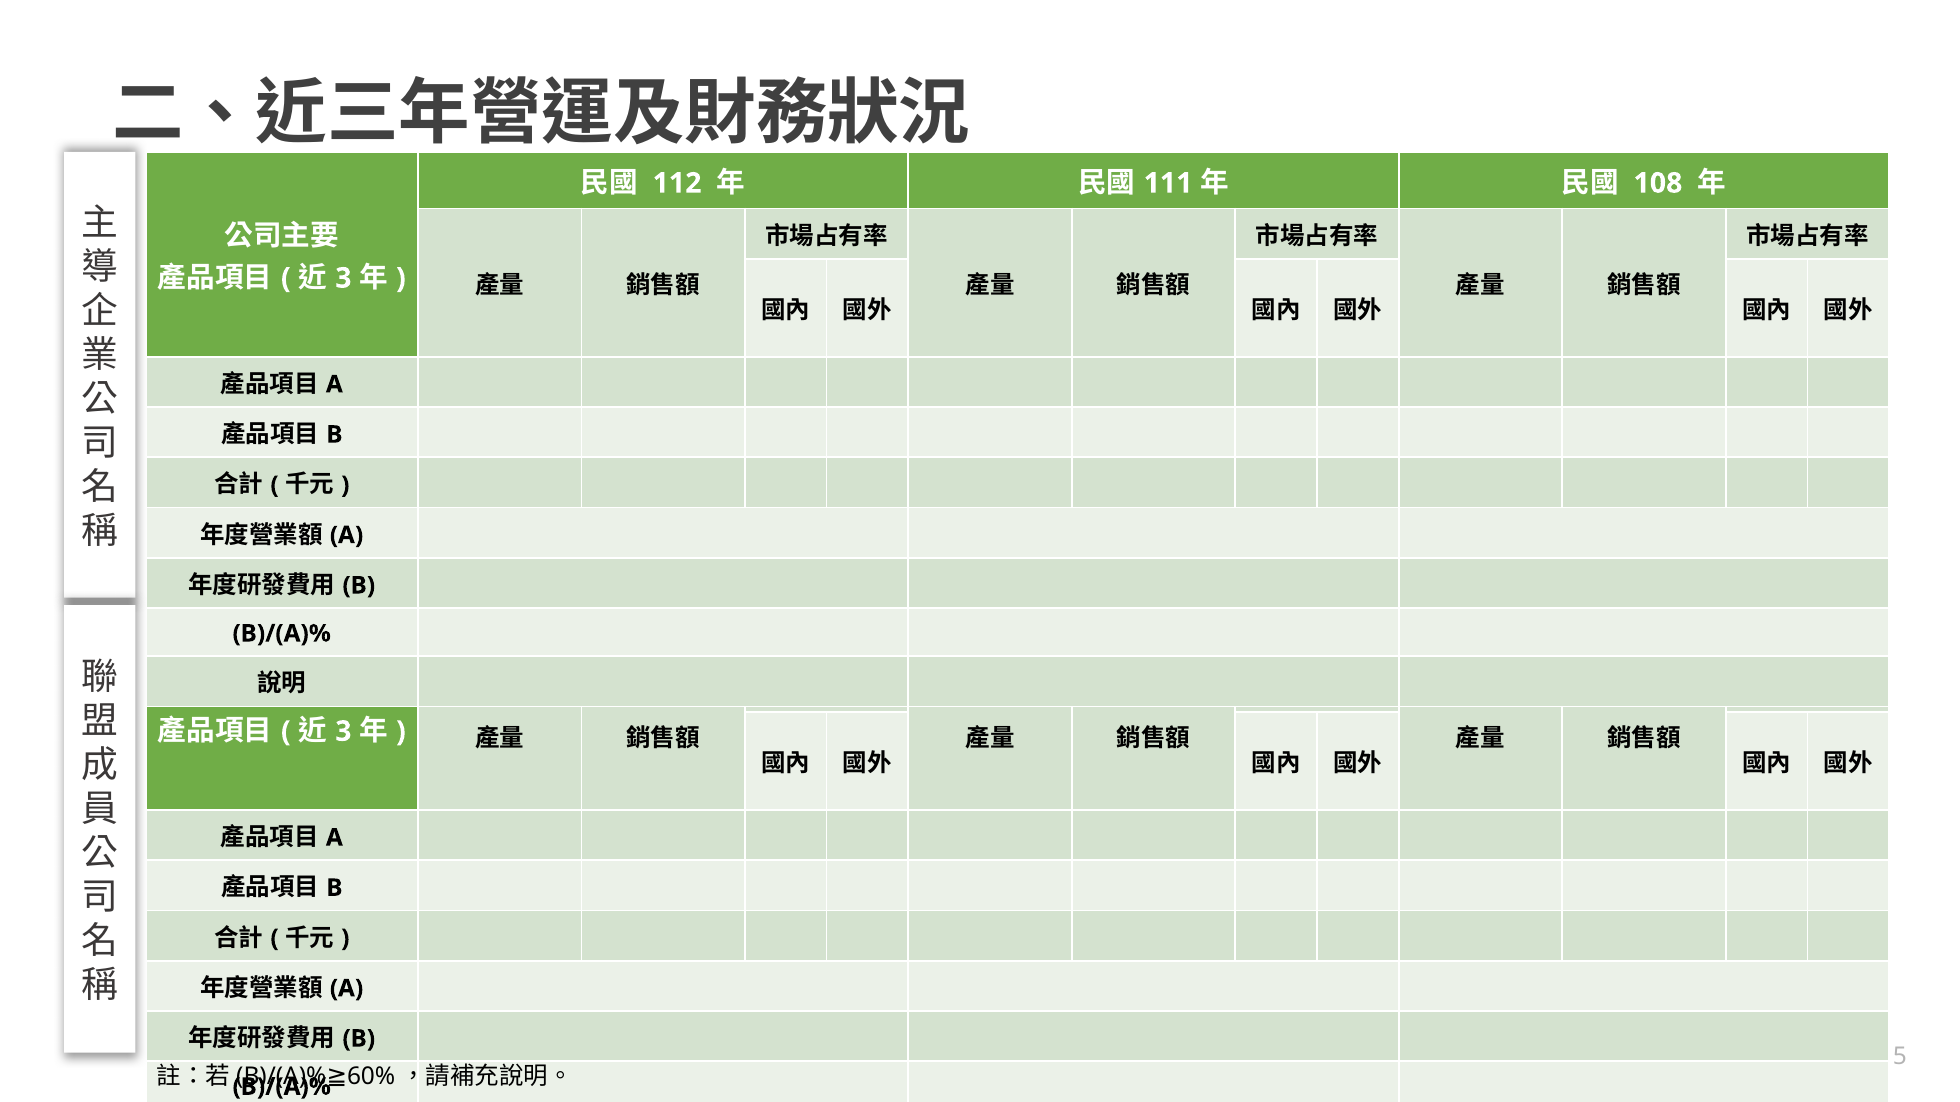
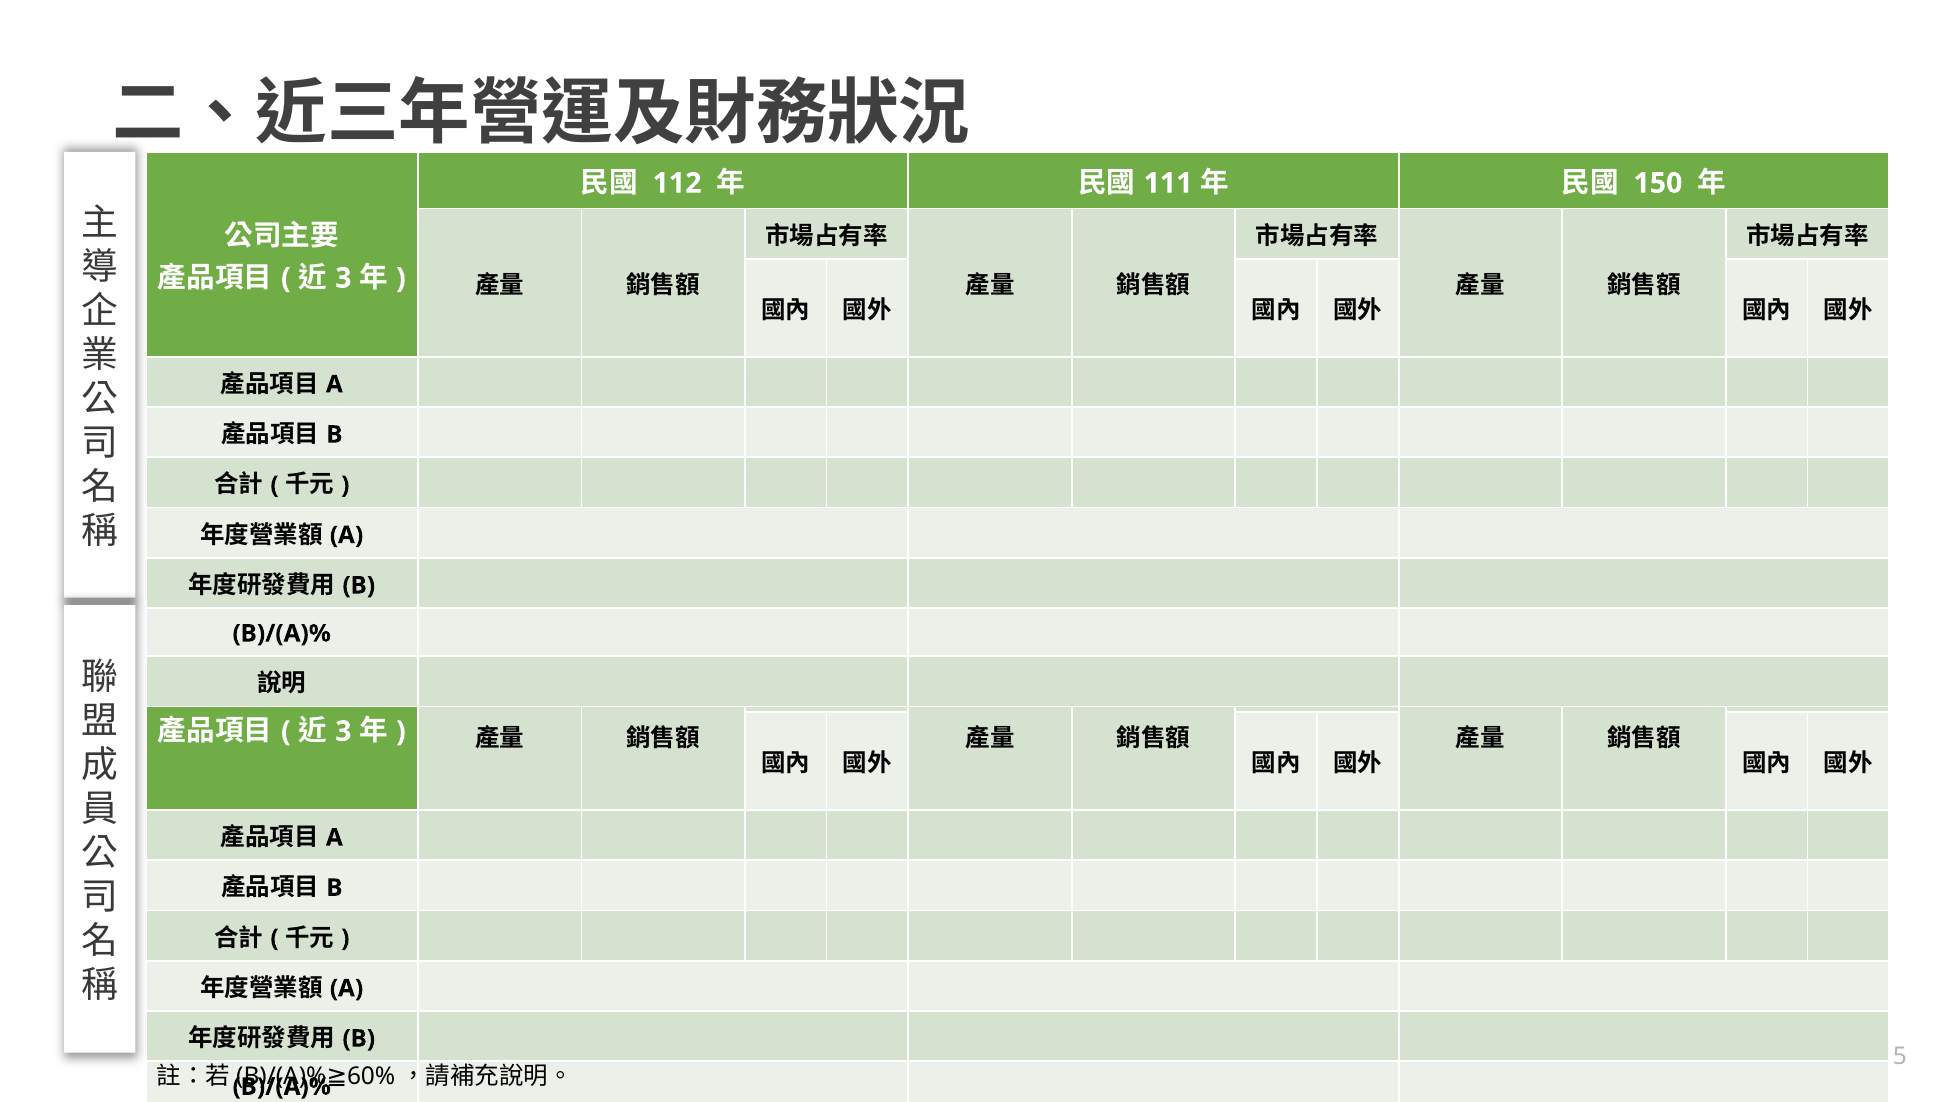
108: 108 -> 150 (1658, 183)
